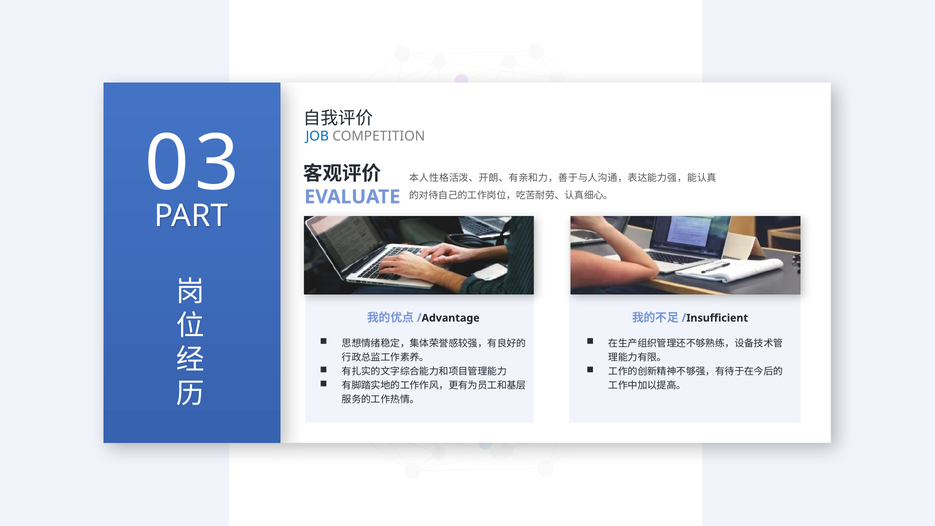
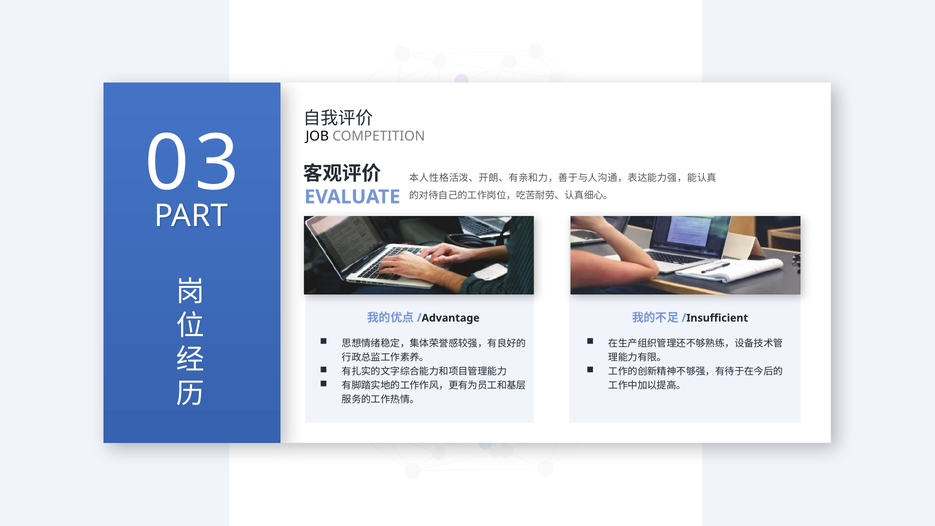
JOB colour: blue -> black (317, 136)
